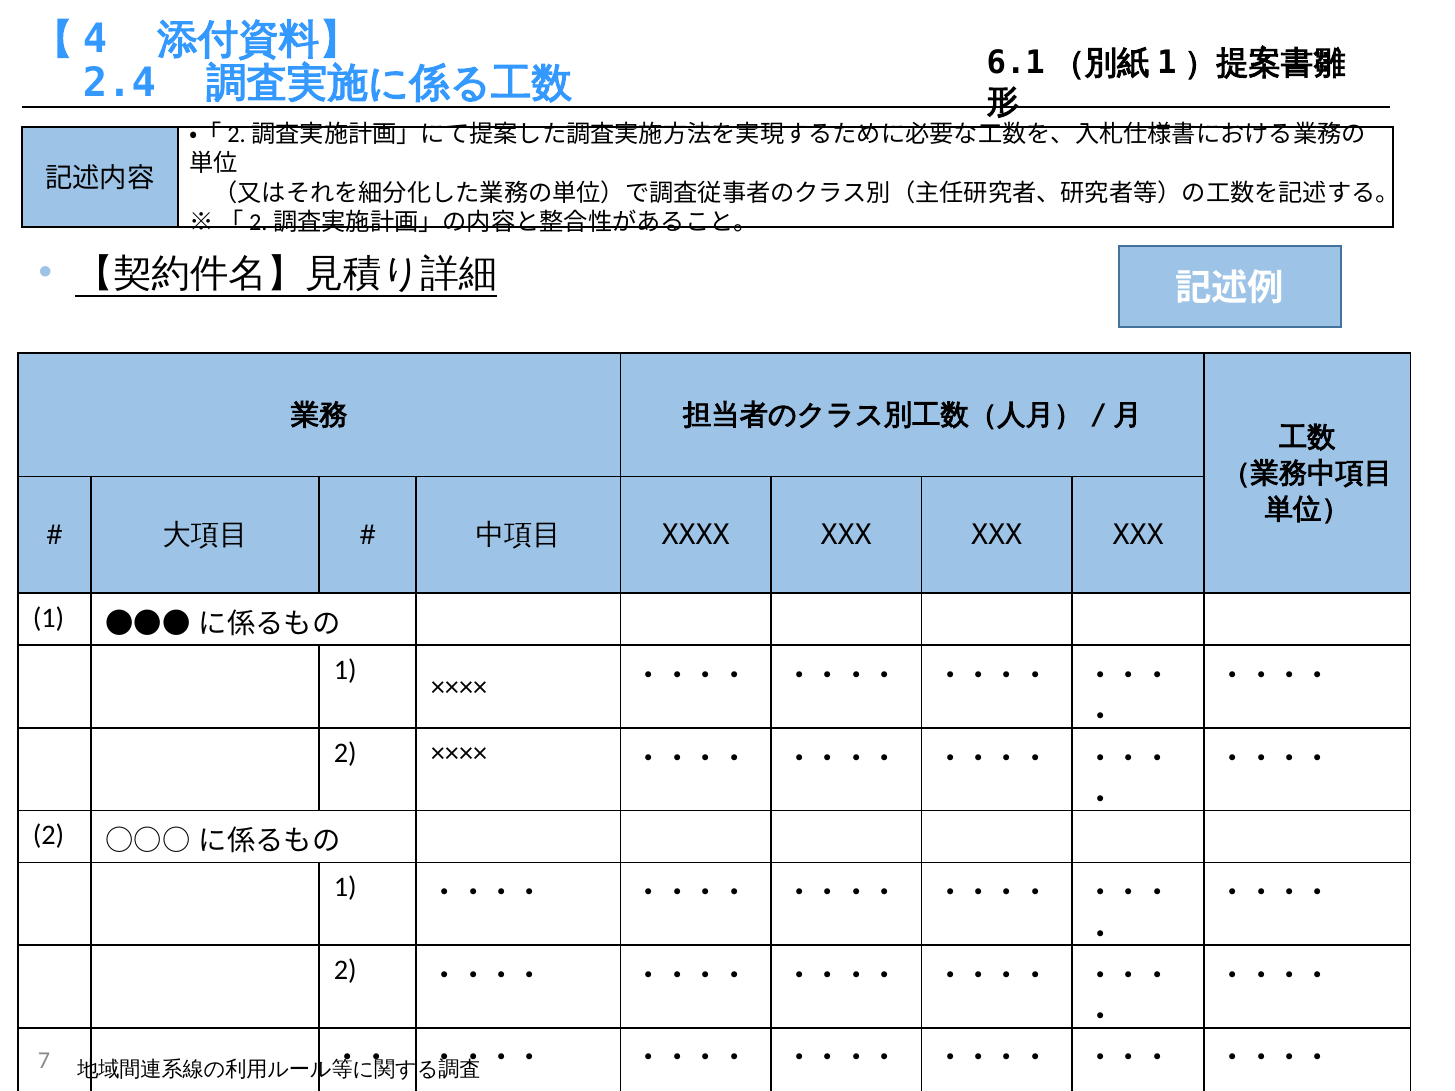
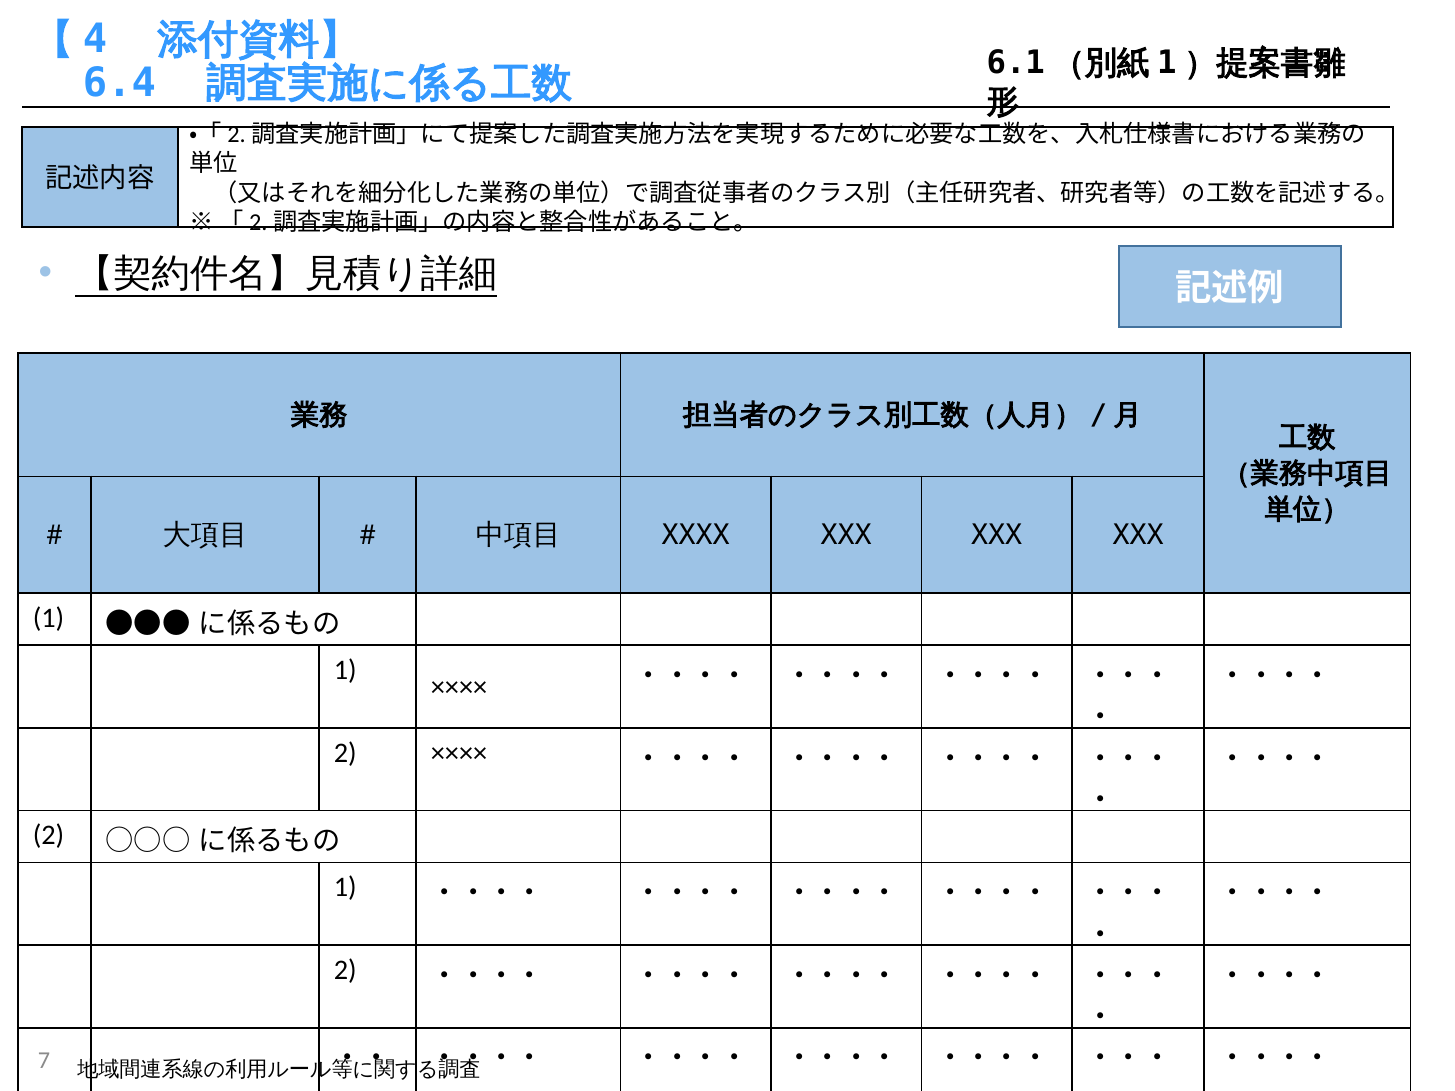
2.4: 2.4 -> 6.4 (119, 83)
